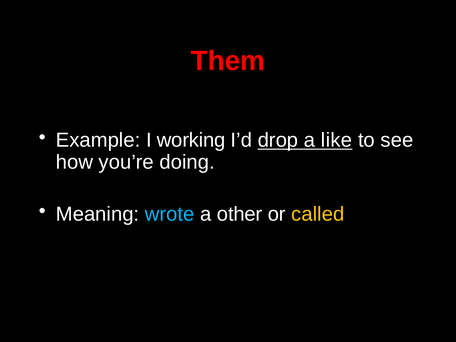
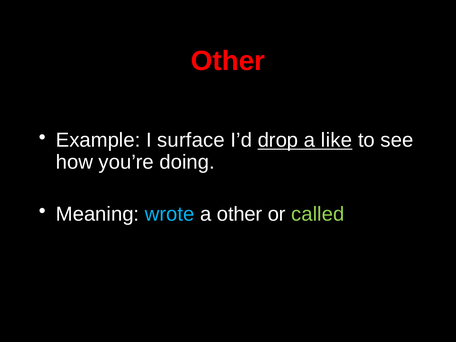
Them: Them -> Other (228, 61)
working: working -> surface (191, 140)
called colour: yellow -> light green (318, 214)
